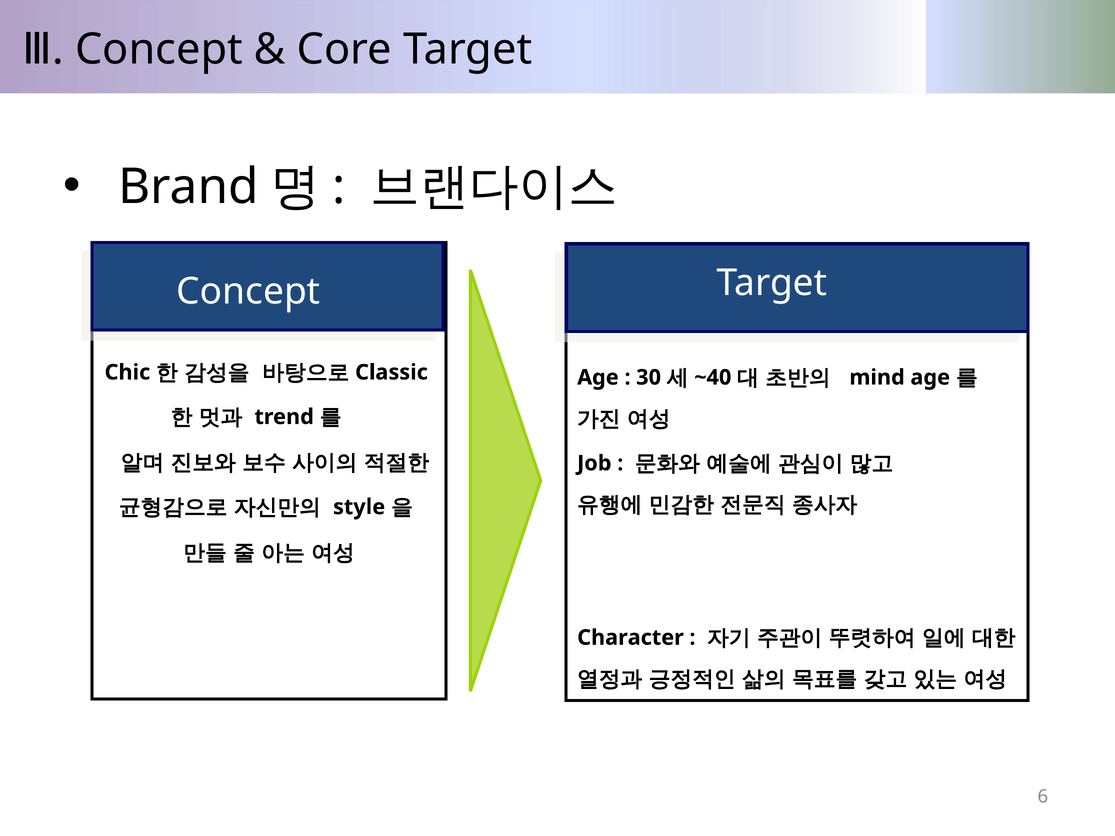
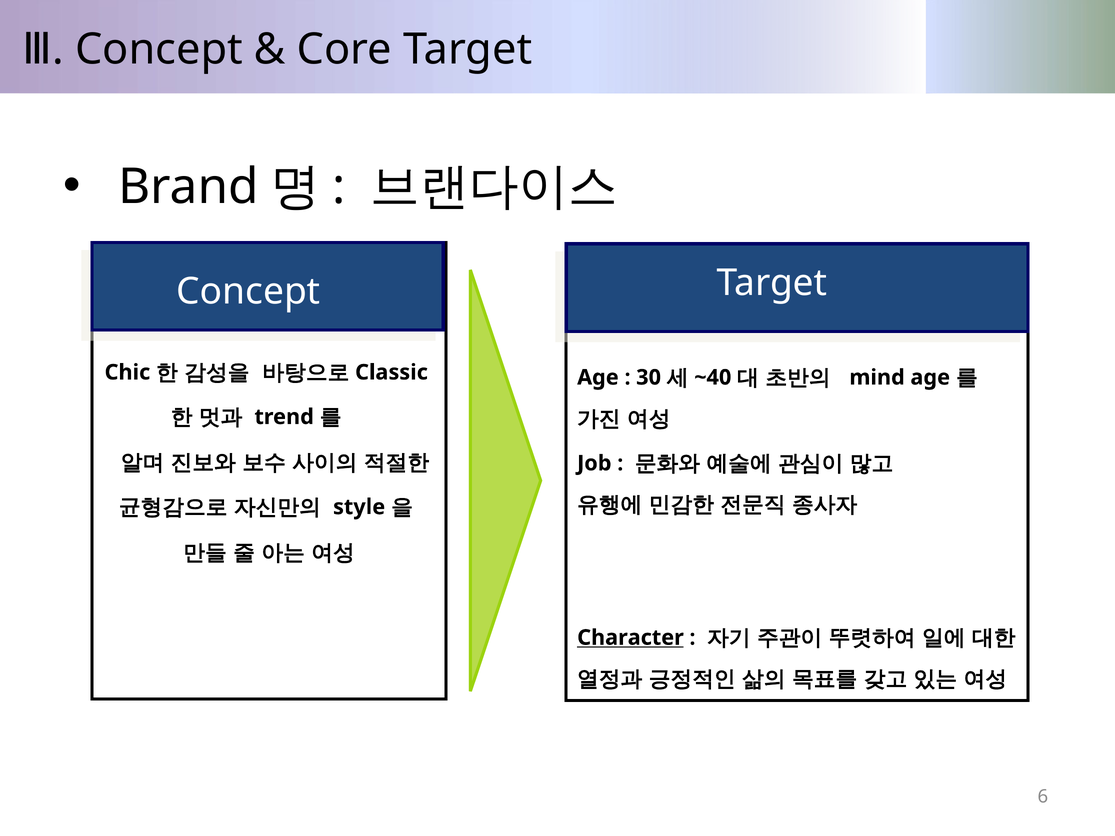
Character underline: none -> present (630, 638)
